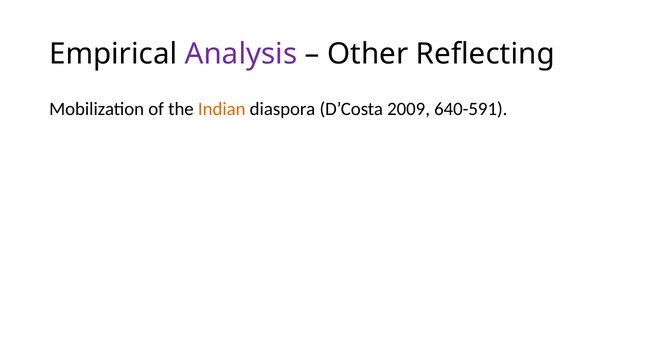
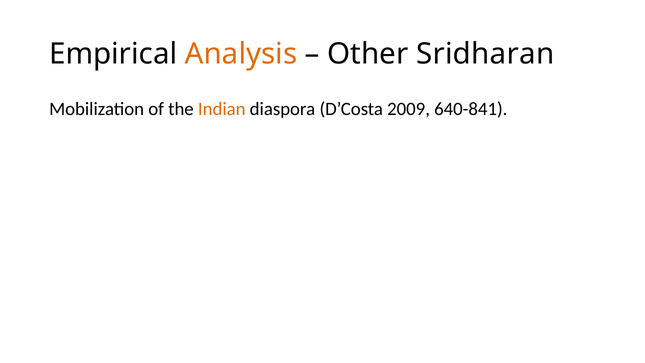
Analysis colour: purple -> orange (241, 54)
Reflecting: Reflecting -> Sridharan (485, 54)
640-591: 640-591 -> 640-841 (471, 109)
